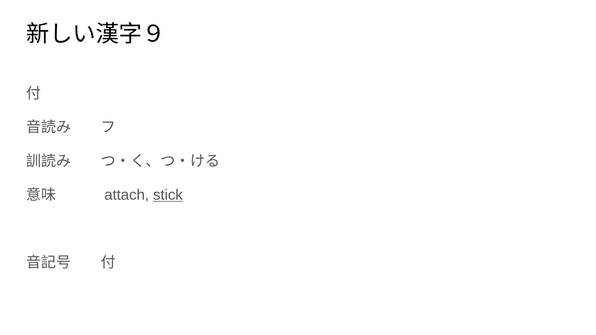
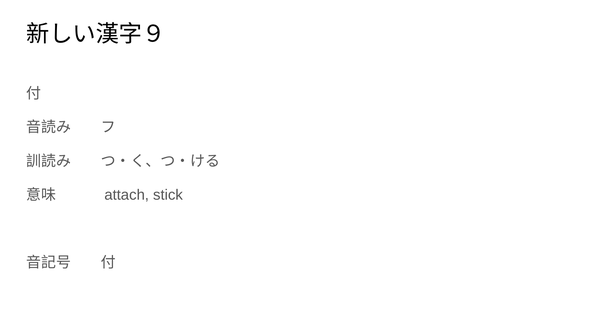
stick underline: present -> none (168, 195)
